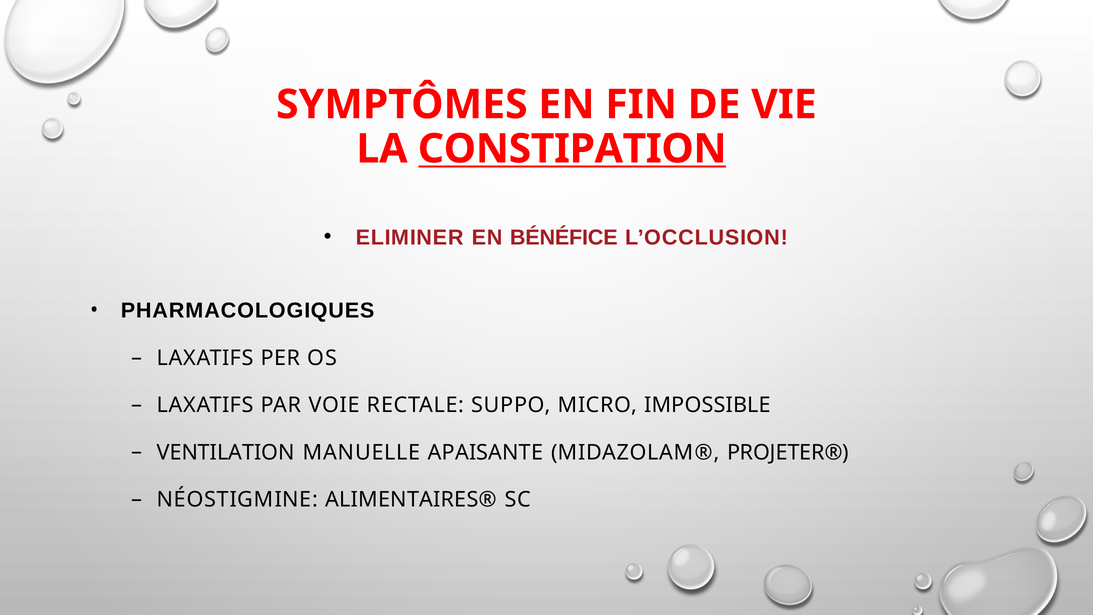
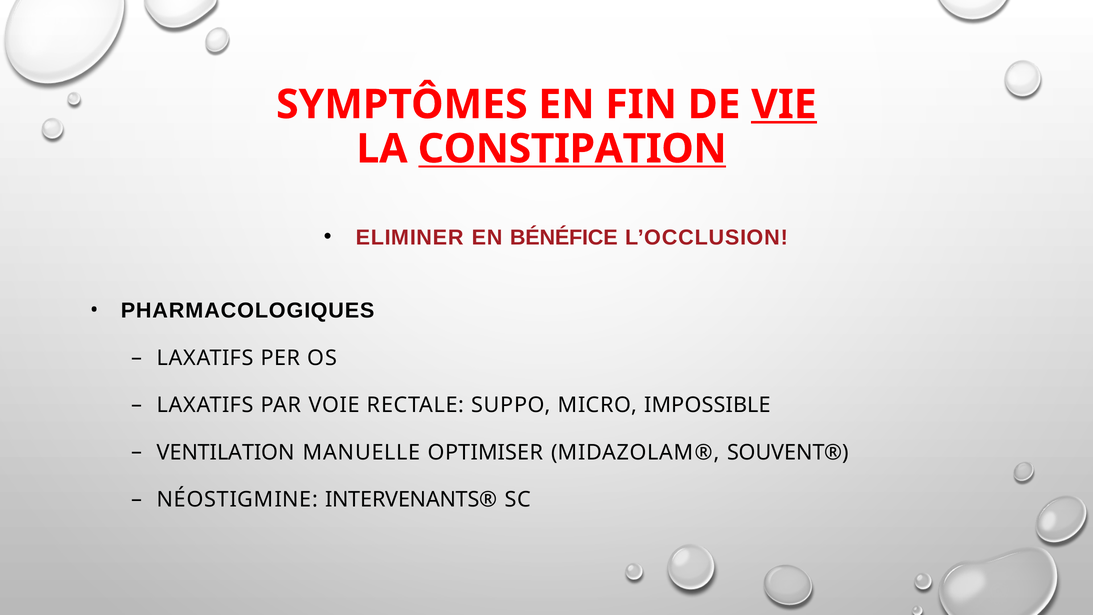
VIE underline: none -> present (784, 105)
APAISANTE: APAISANTE -> OPTIMISER (486, 452)
PROJETER®: PROJETER® -> SOUVENT® (788, 452)
ALIMENTAIRES®: ALIMENTAIRES® -> INTERVENANTS® (411, 499)
